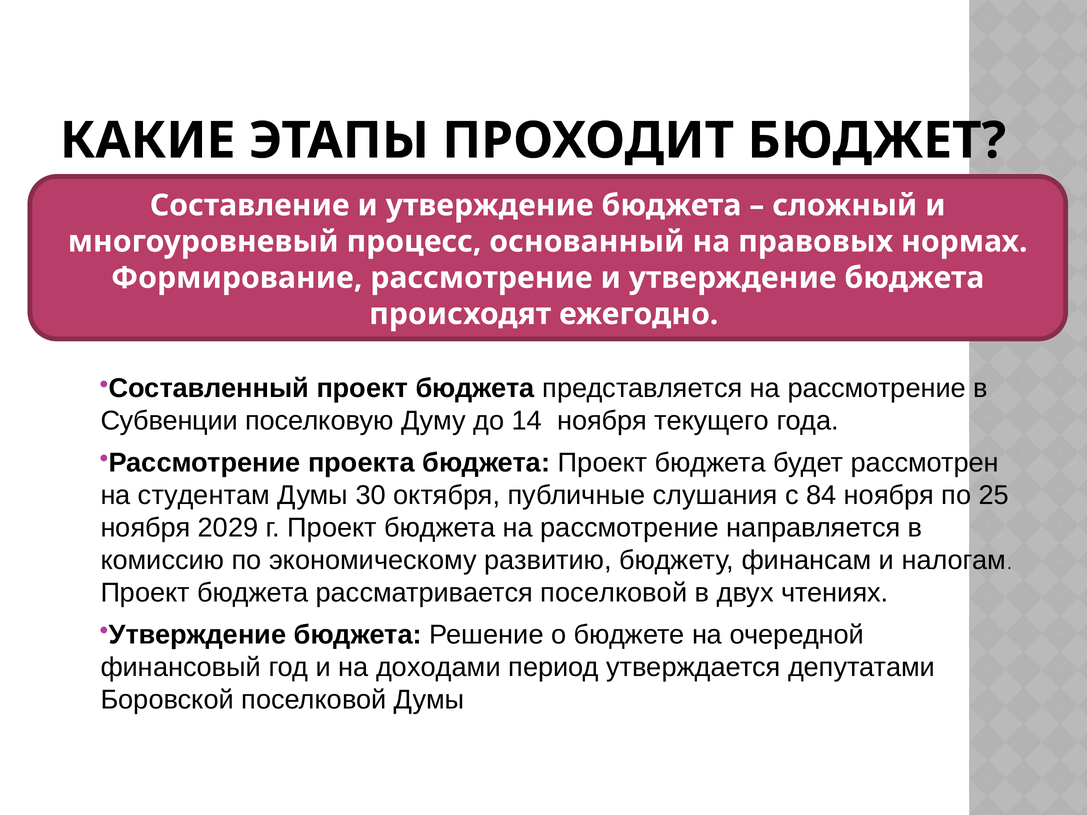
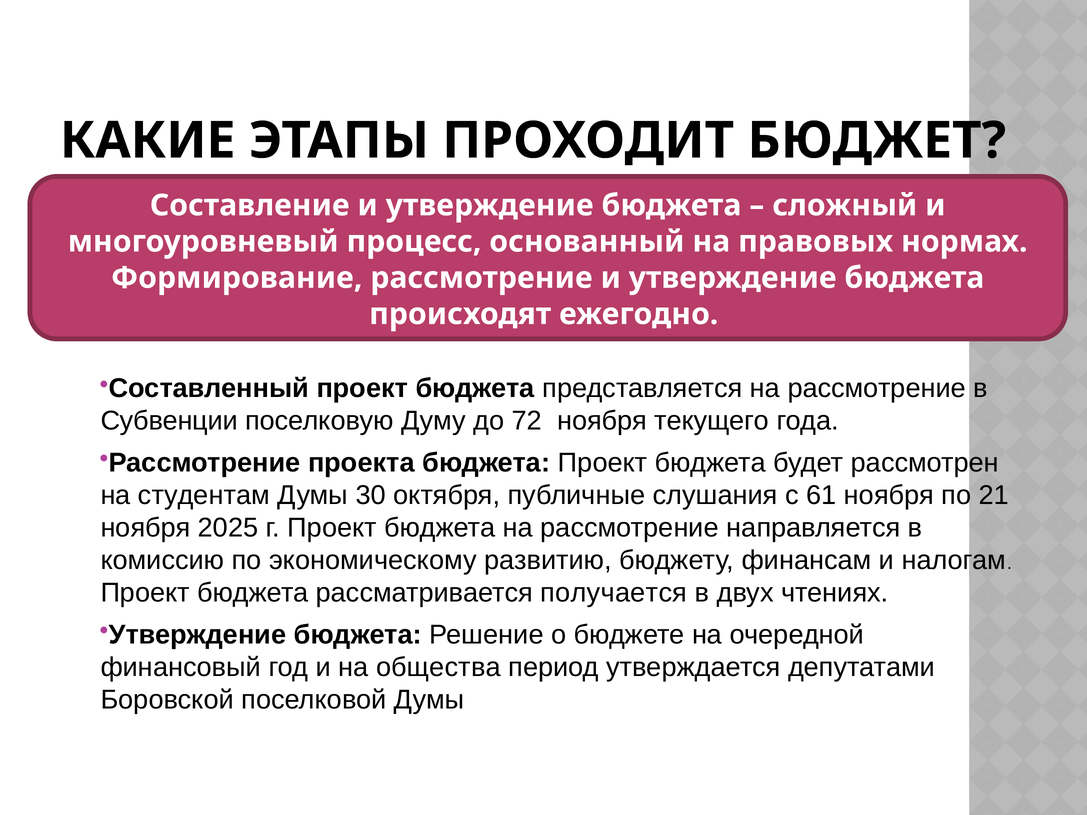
14: 14 -> 72 (527, 421)
84: 84 -> 61 (821, 495)
25: 25 -> 21 (994, 495)
2029: 2029 -> 2025 (228, 528)
рассматривается поселковой: поселковой -> получается (614, 593)
доходами: доходами -> общества (438, 667)
